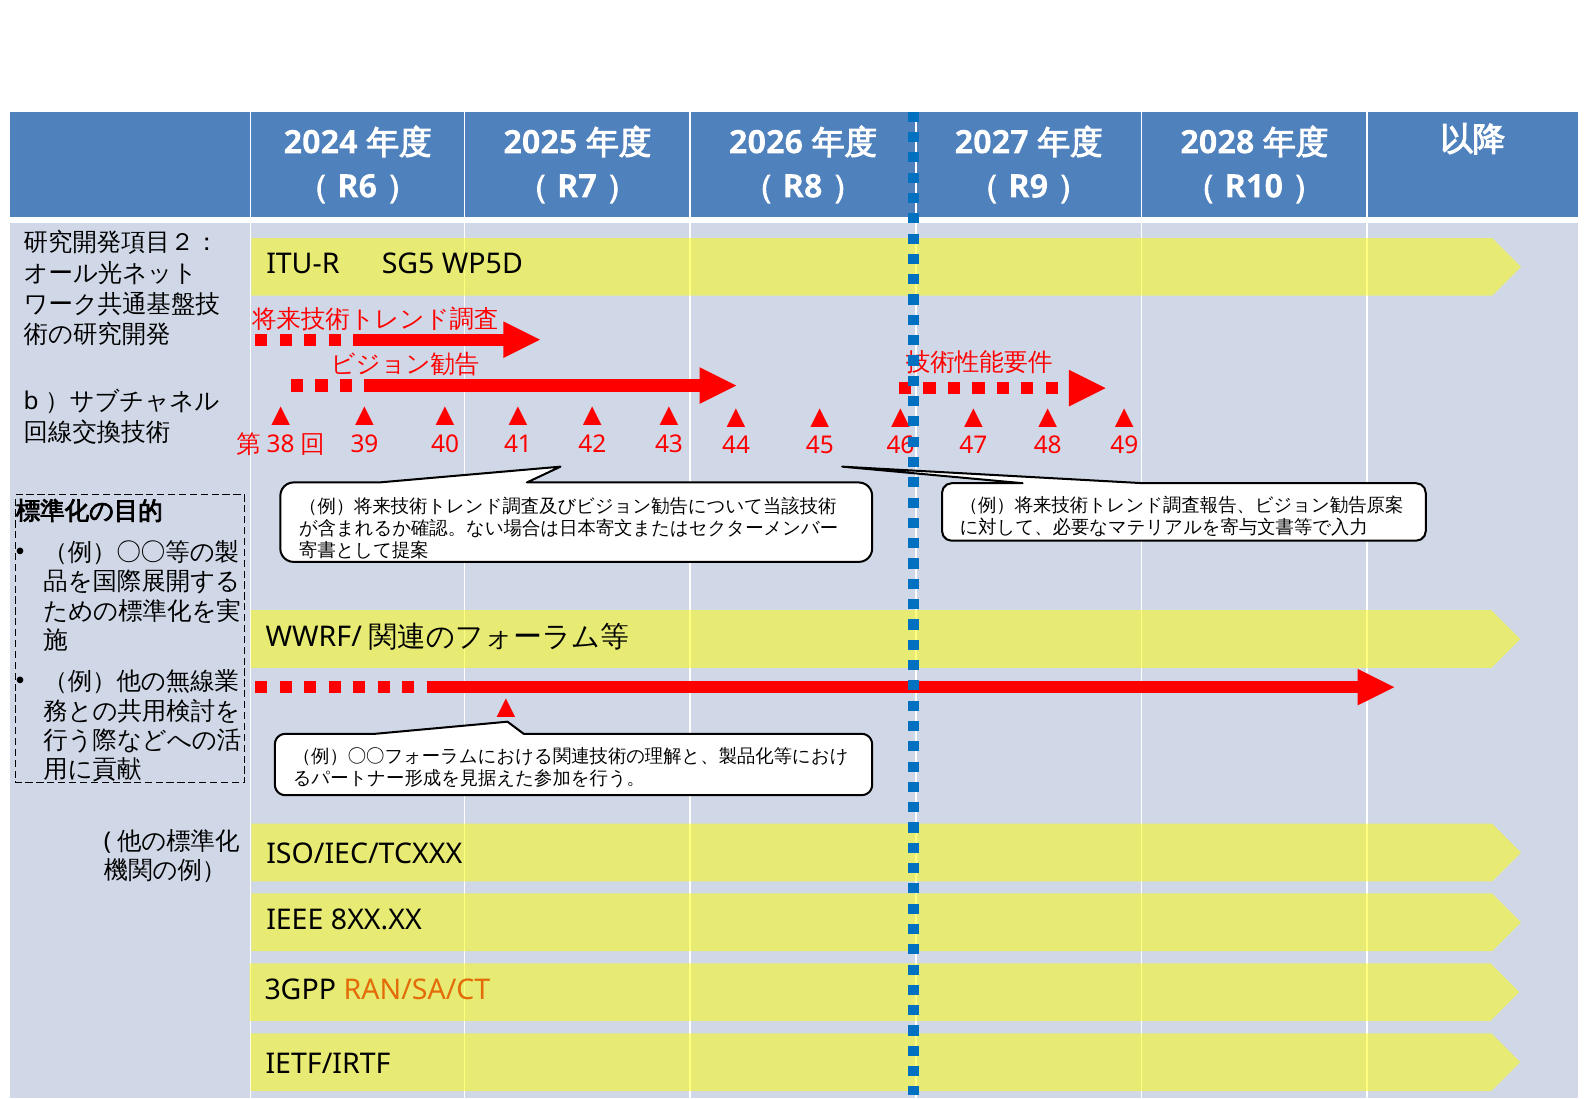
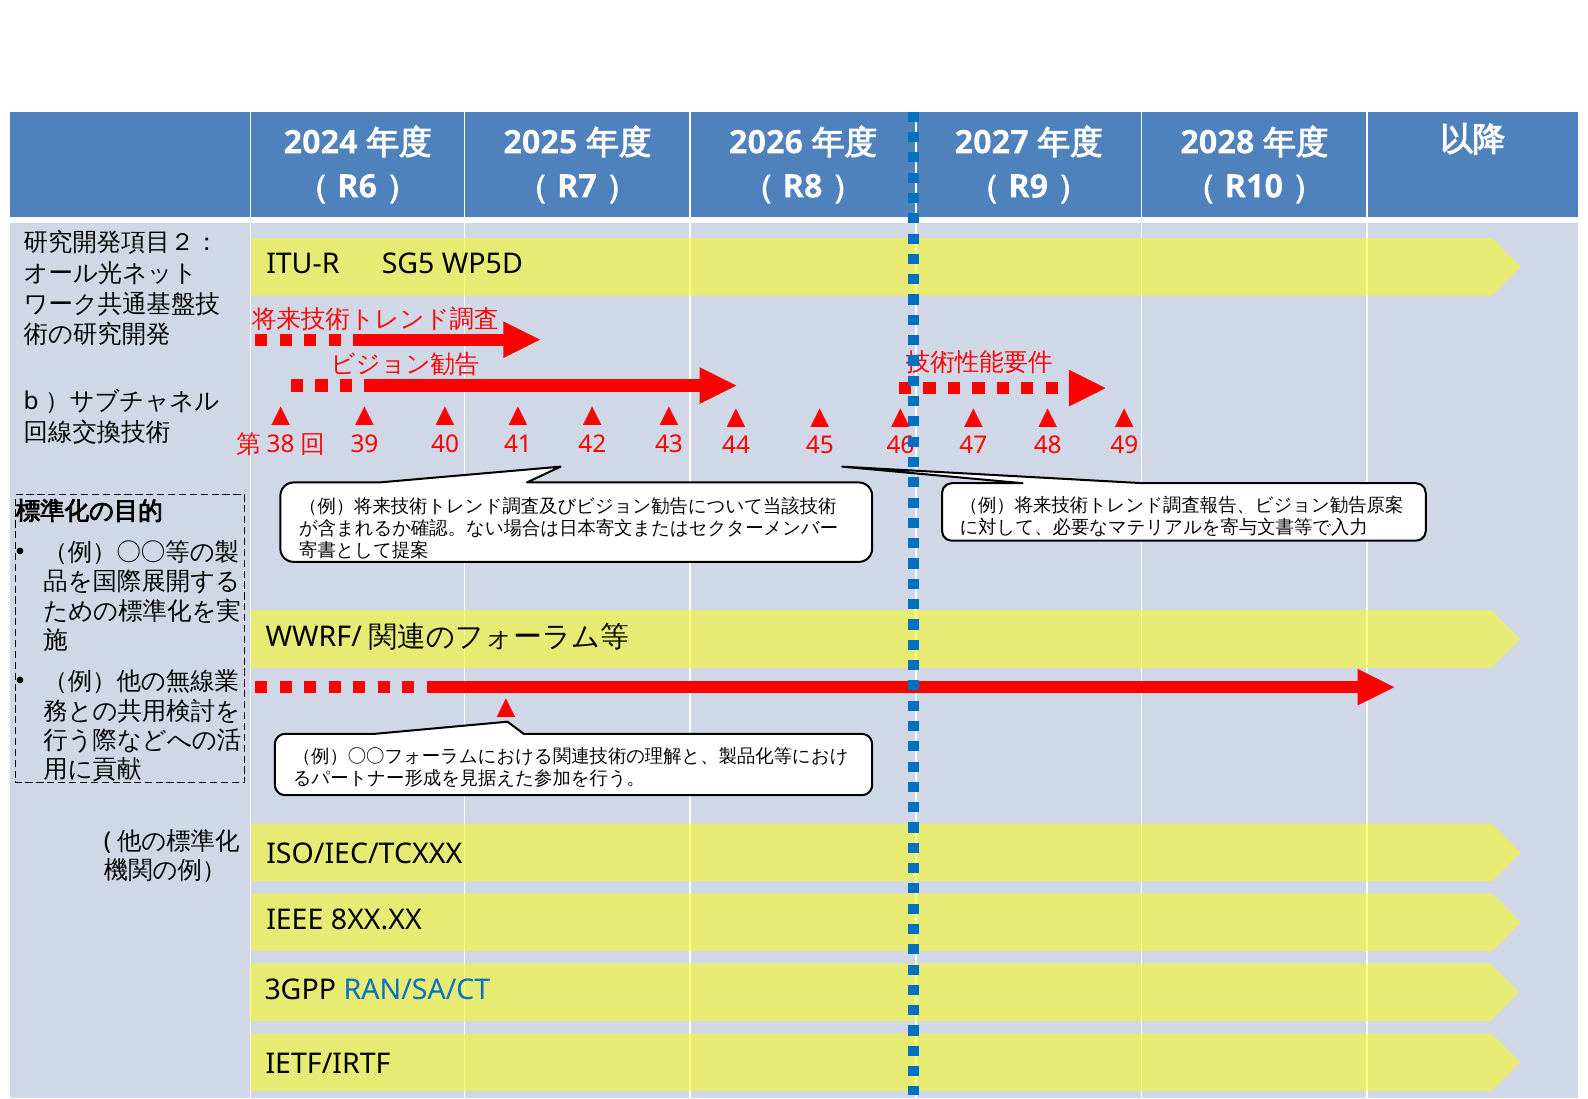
RAN/SA/CT colour: orange -> blue (417, 990)
